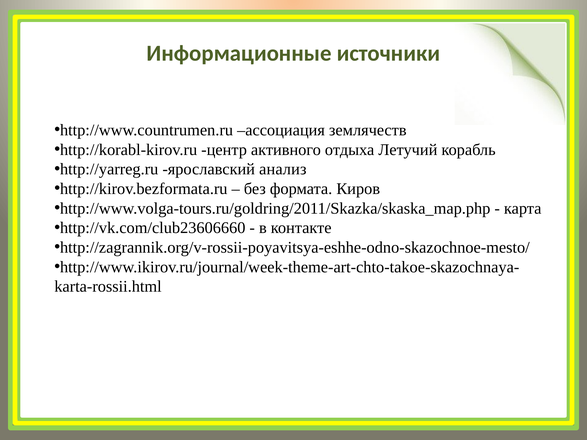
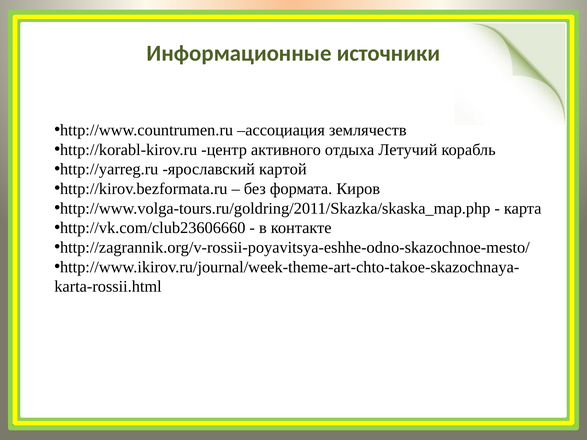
анализ: анализ -> картой (283, 169)
